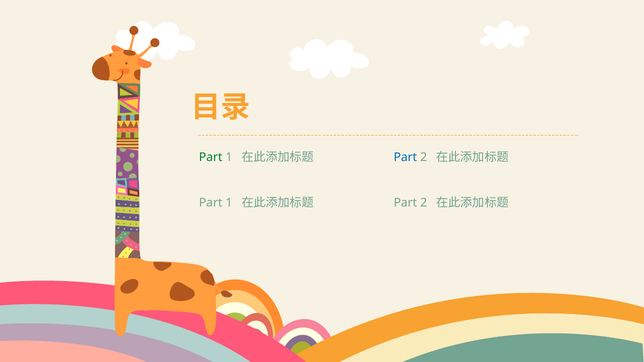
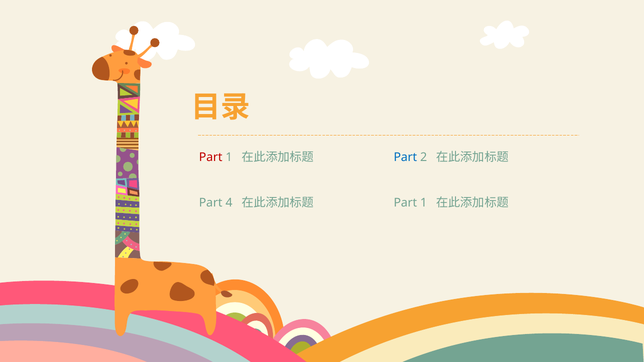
Part colour: green -> red (211, 158)
1: 1 -> 4 (229, 203)
2: 2 -> 1 (424, 203)
